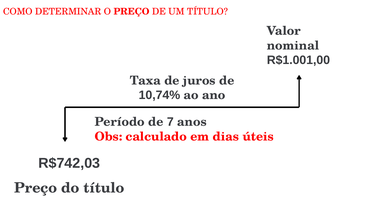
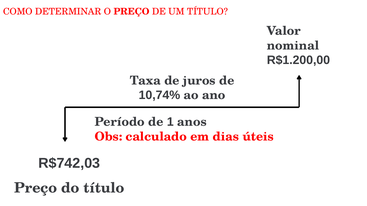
R$1.001,00: R$1.001,00 -> R$1.200,00 (298, 60)
7: 7 -> 1 (170, 122)
